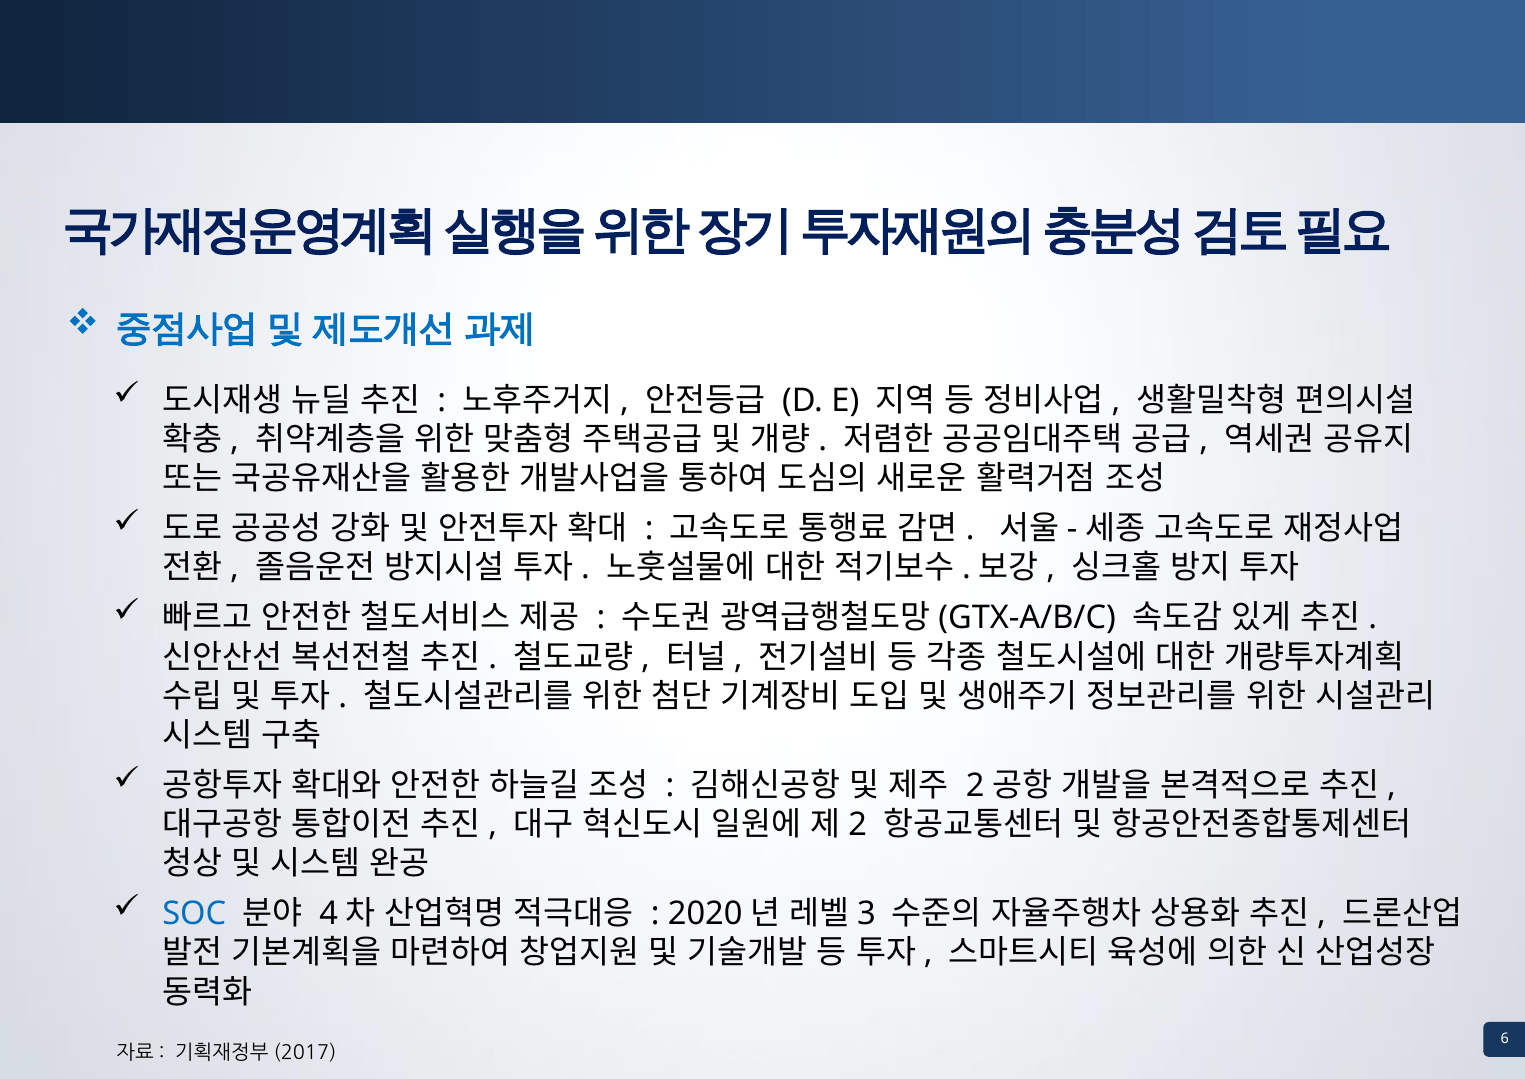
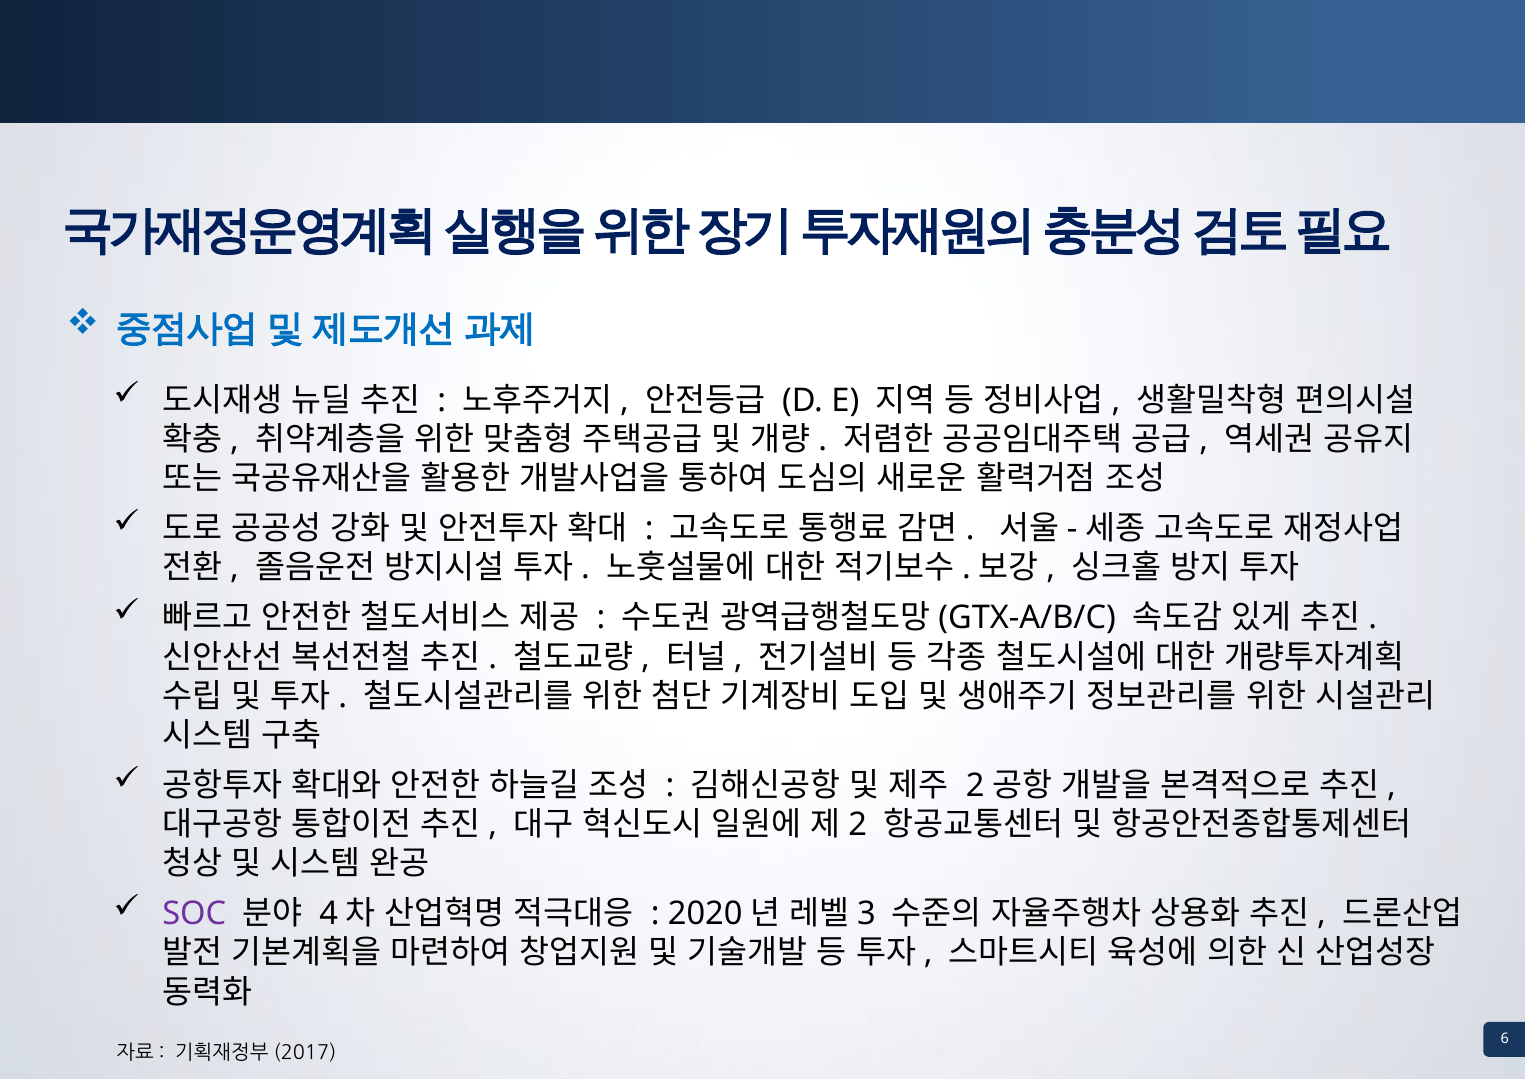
SOC colour: blue -> purple (194, 913)
